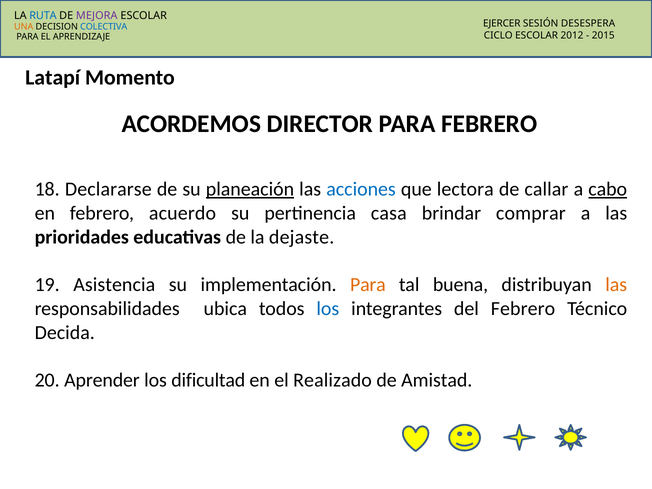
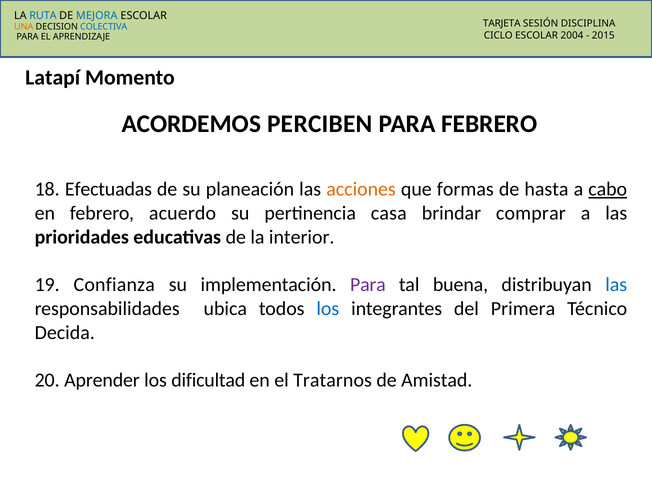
MEJORA colour: purple -> blue (97, 16)
EJERCER: EJERCER -> TARJETA (502, 23)
DESESPERA: DESESPERA -> DISCIPLINA (588, 23)
2012: 2012 -> 2004 (572, 35)
DIRECTOR: DIRECTOR -> PERCIBEN (320, 124)
Declararse: Declararse -> Efectuadas (108, 189)
planeación underline: present -> none (250, 189)
acciones colour: blue -> orange (361, 189)
lectora: lectora -> formas (465, 189)
callar: callar -> hasta (546, 189)
dejaste: dejaste -> interior (302, 237)
Asistencia: Asistencia -> Confianza (114, 285)
Para colour: orange -> purple (368, 285)
las colour: orange -> blue (616, 285)
del Febrero: Febrero -> Primera (523, 309)
Realizado: Realizado -> Tratarnos (333, 380)
